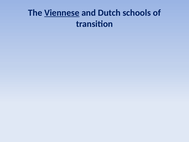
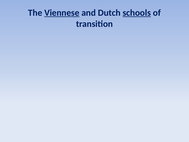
schools underline: none -> present (137, 13)
